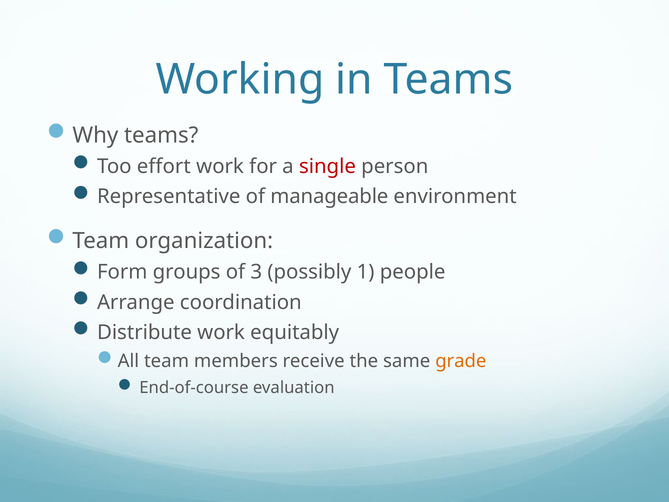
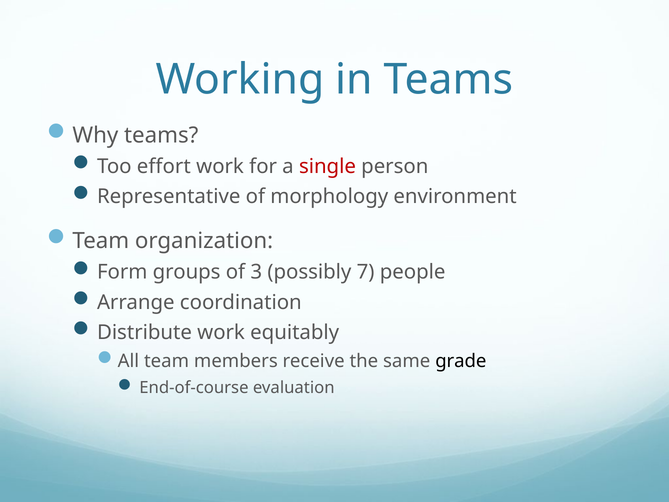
manageable: manageable -> morphology (329, 197)
1: 1 -> 7 (366, 272)
grade colour: orange -> black (461, 361)
